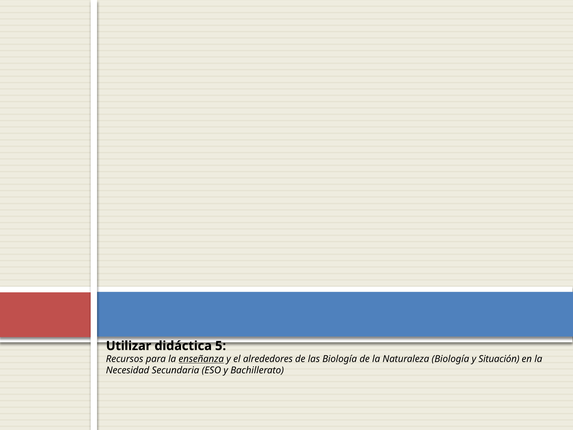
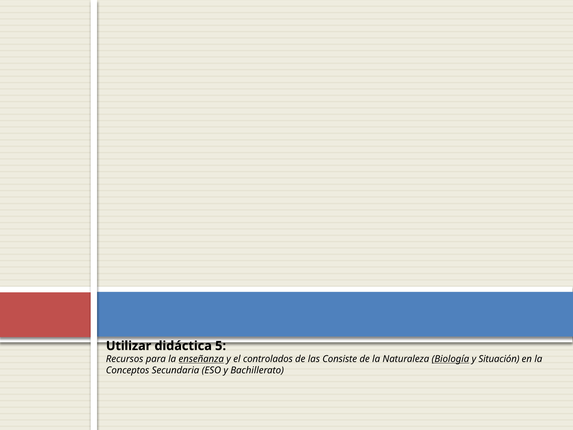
alrededores: alrededores -> controlados (268, 359)
las Biología: Biología -> Consiste (340, 359)
Biología underline: none -> present (450, 359)
Necesidad: Necesidad -> Conceptos (128, 370)
